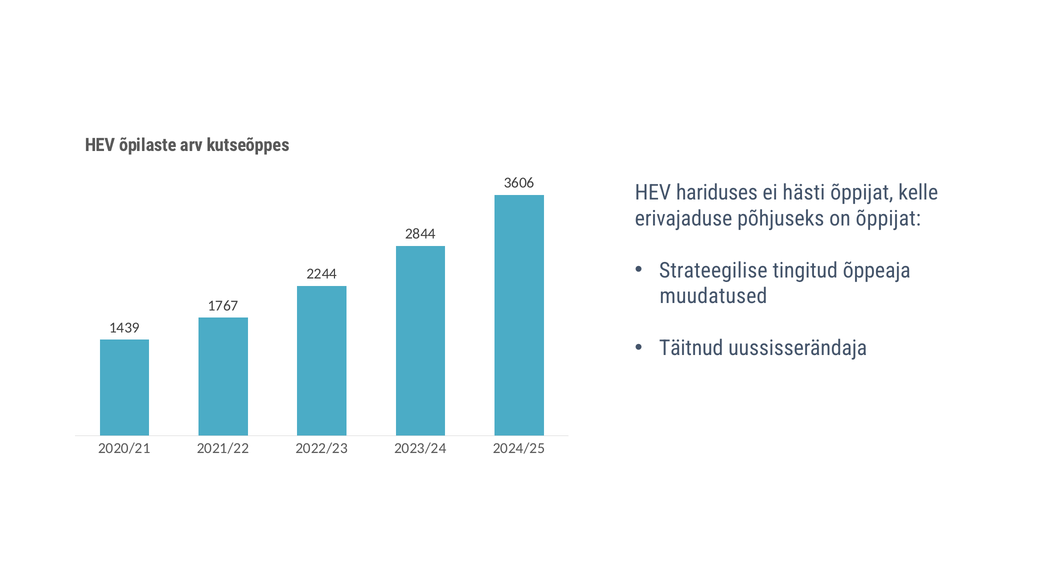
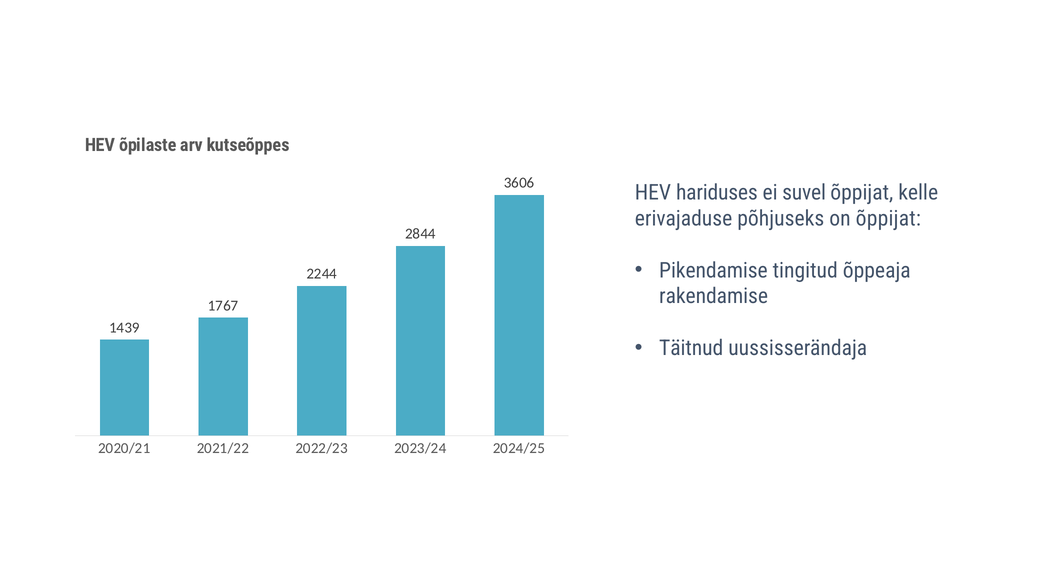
hästi: hästi -> suvel (804, 192)
Strateegilise: Strateegilise -> Pikendamise (713, 270)
muudatused: muudatused -> rakendamise (714, 296)
